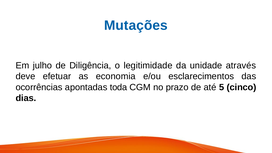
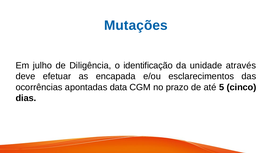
legitimidade: legitimidade -> identificação (148, 65)
economia: economia -> encapada (116, 76)
toda: toda -> data (118, 87)
